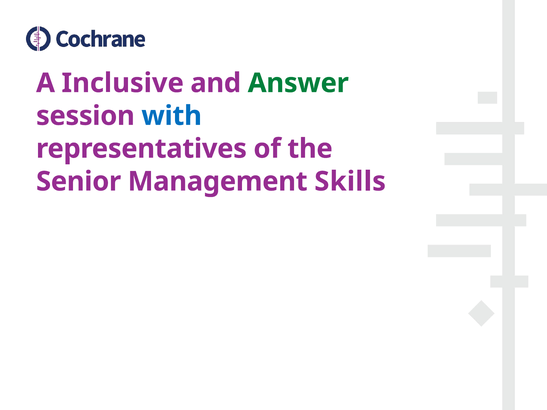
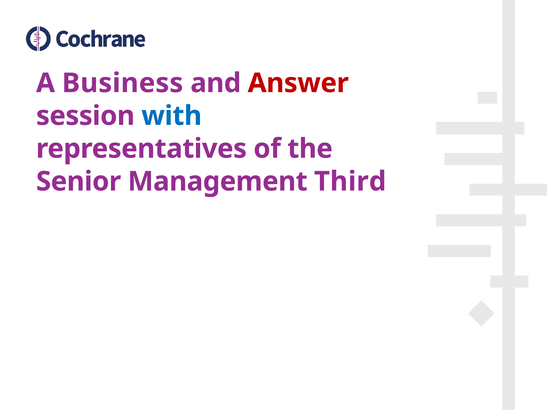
Inclusive: Inclusive -> Business (123, 83)
Answer colour: green -> red (298, 83)
Skills: Skills -> Third (350, 182)
